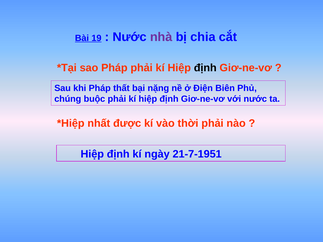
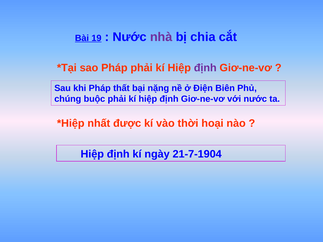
định colour: black -> purple (205, 68)
thời phải: phải -> hoại (212, 123)
21-7-1951: 21-7-1951 -> 21-7-1904 (197, 154)
